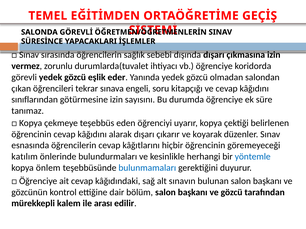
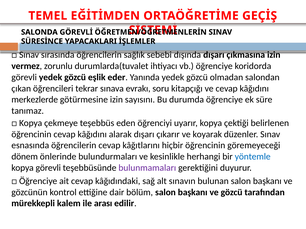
engeli: engeli -> evrakı (138, 89)
sınıflarından: sınıflarından -> merkezlerde (35, 100)
katılım: katılım -> dönem (25, 157)
kopya önlem: önlem -> görevli (48, 168)
bulunmamaları colour: blue -> purple (147, 168)
